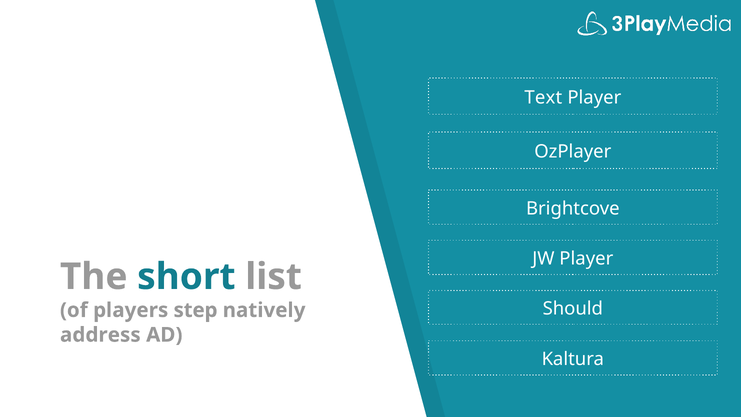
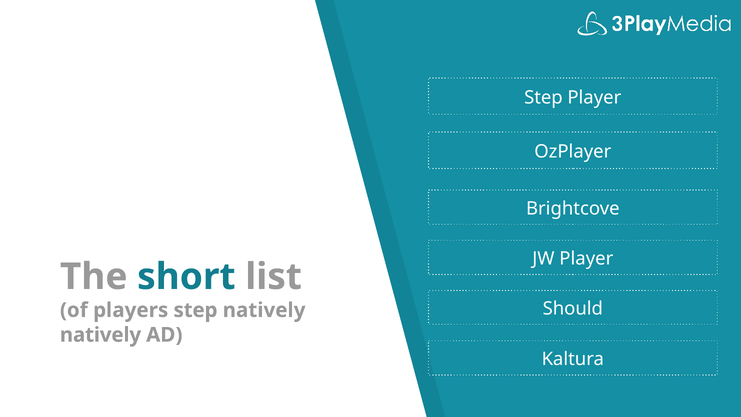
Text: Text -> Step (543, 97)
address: address -> natively (100, 335)
